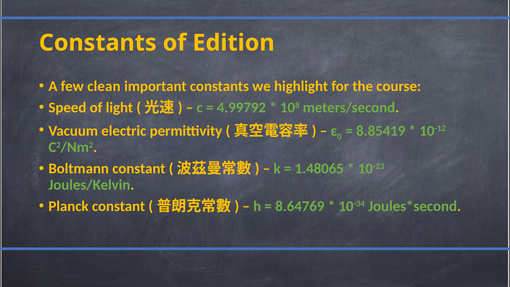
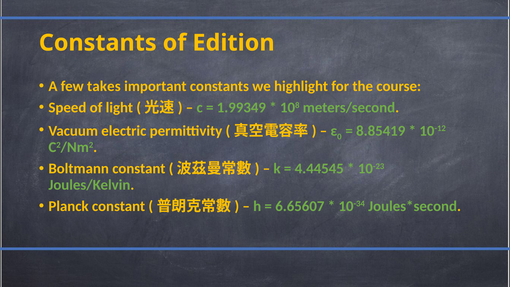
clean: clean -> takes (104, 86)
4.99792: 4.99792 -> 1.99349 (241, 108)
1.48065: 1.48065 -> 4.44545 (319, 169)
8.64769: 8.64769 -> 6.65607 (300, 206)
